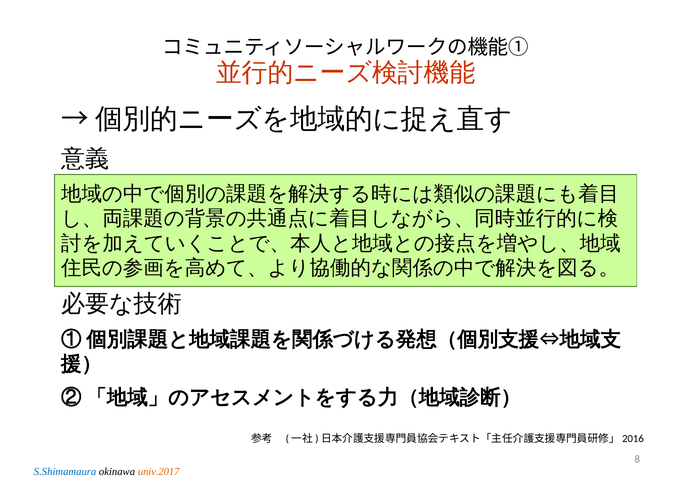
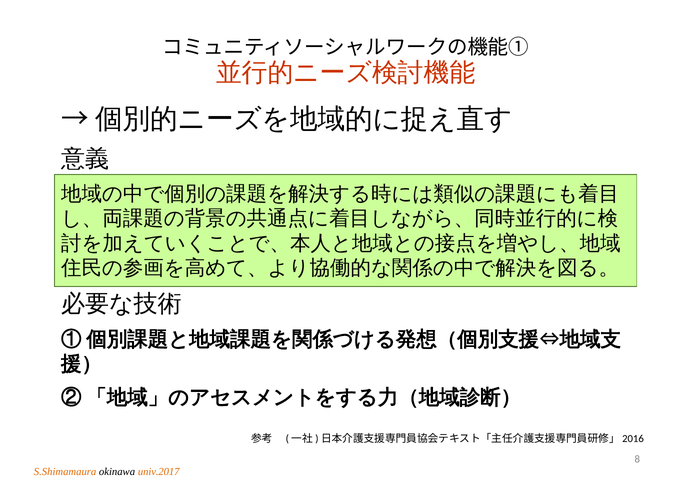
S.Shimamaura colour: blue -> orange (65, 471)
